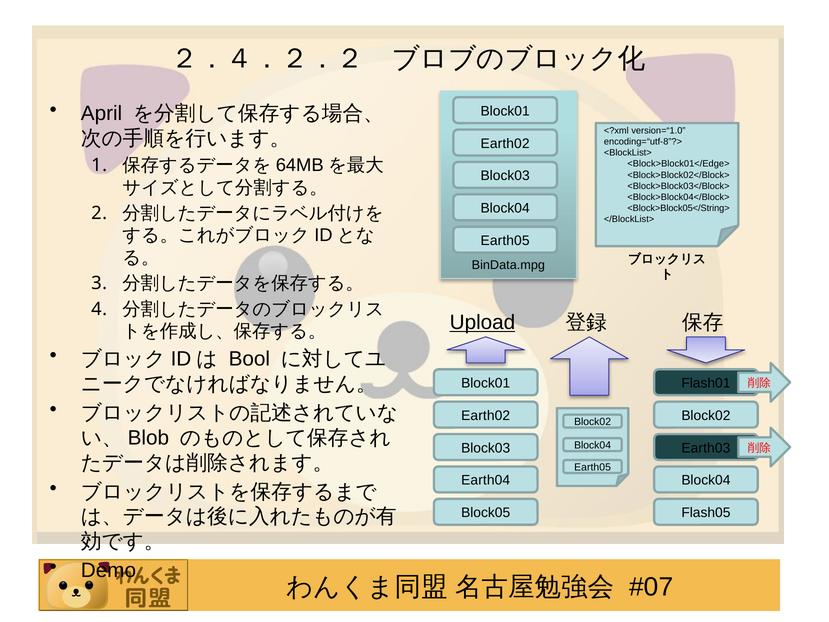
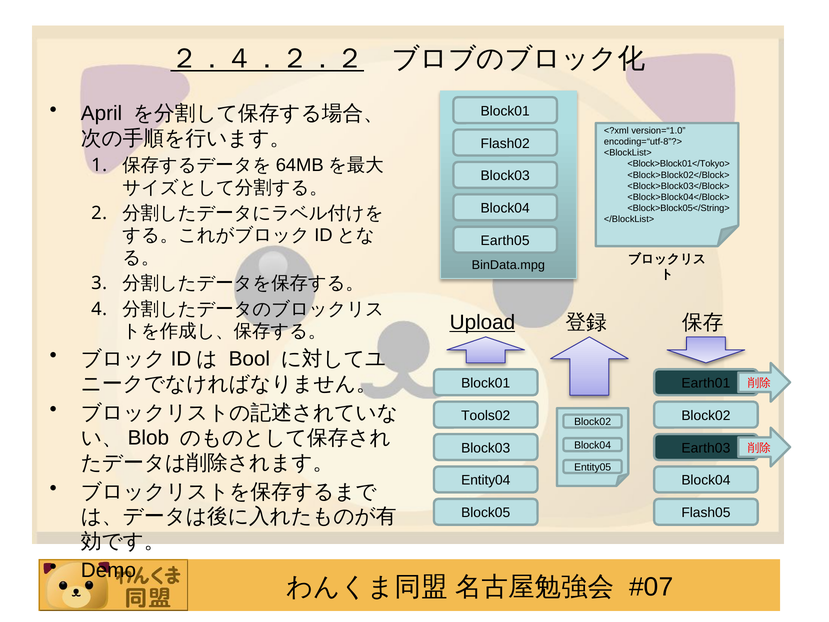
２．４．２．２ underline: none -> present (267, 59)
Earth02: Earth02 -> Flash02 (505, 143)
<Block>Block01</Edge>: <Block>Block01</Edge> -> <Block>Block01</Tokyo> (679, 164)
Flash01: Flash01 -> Earth01 (706, 383)
Earth02: Earth02 -> Tools02 (486, 415)
Earth05: Earth05 -> Entity05 (593, 467)
Earth04: Earth04 -> Entity04 (486, 480)
